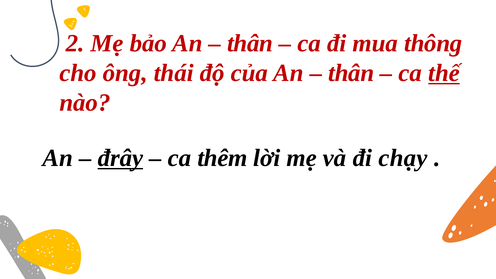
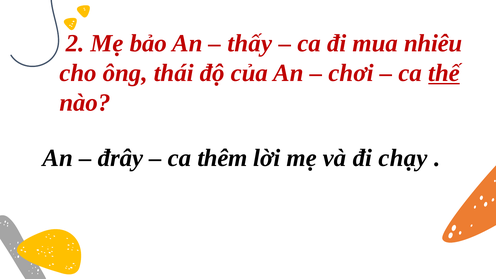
thân: thân -> thấy (250, 43)
thông: thông -> nhiêu (433, 43)
thân: thân -> chơi (351, 73)
đrây underline: present -> none (120, 158)
